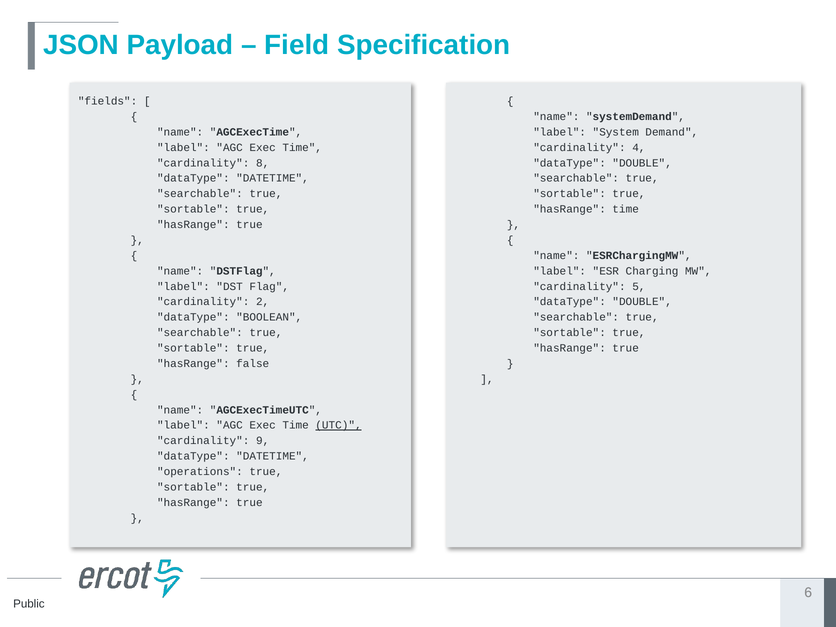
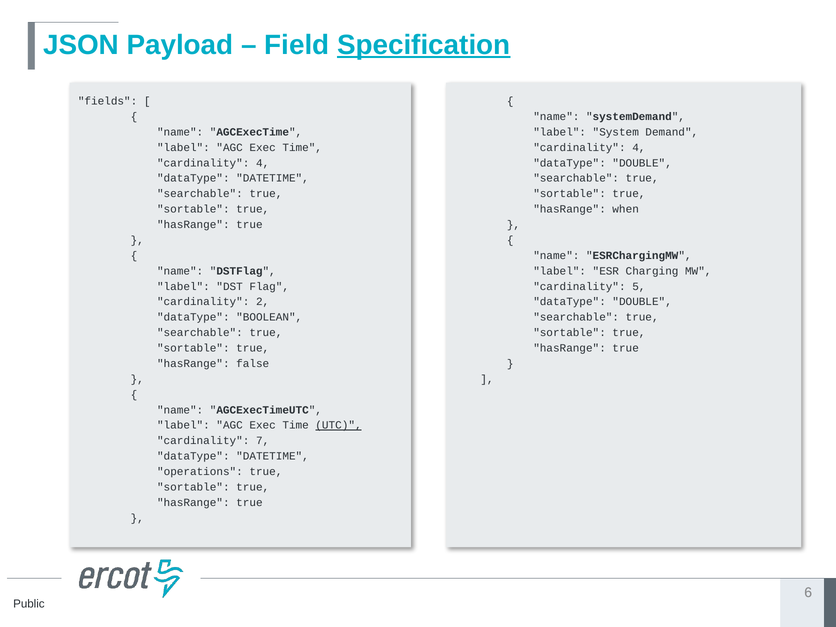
Specification underline: none -> present (424, 45)
8: 8 -> 4 (263, 163)
hasRange time: time -> when (626, 209)
9: 9 -> 7 (263, 441)
